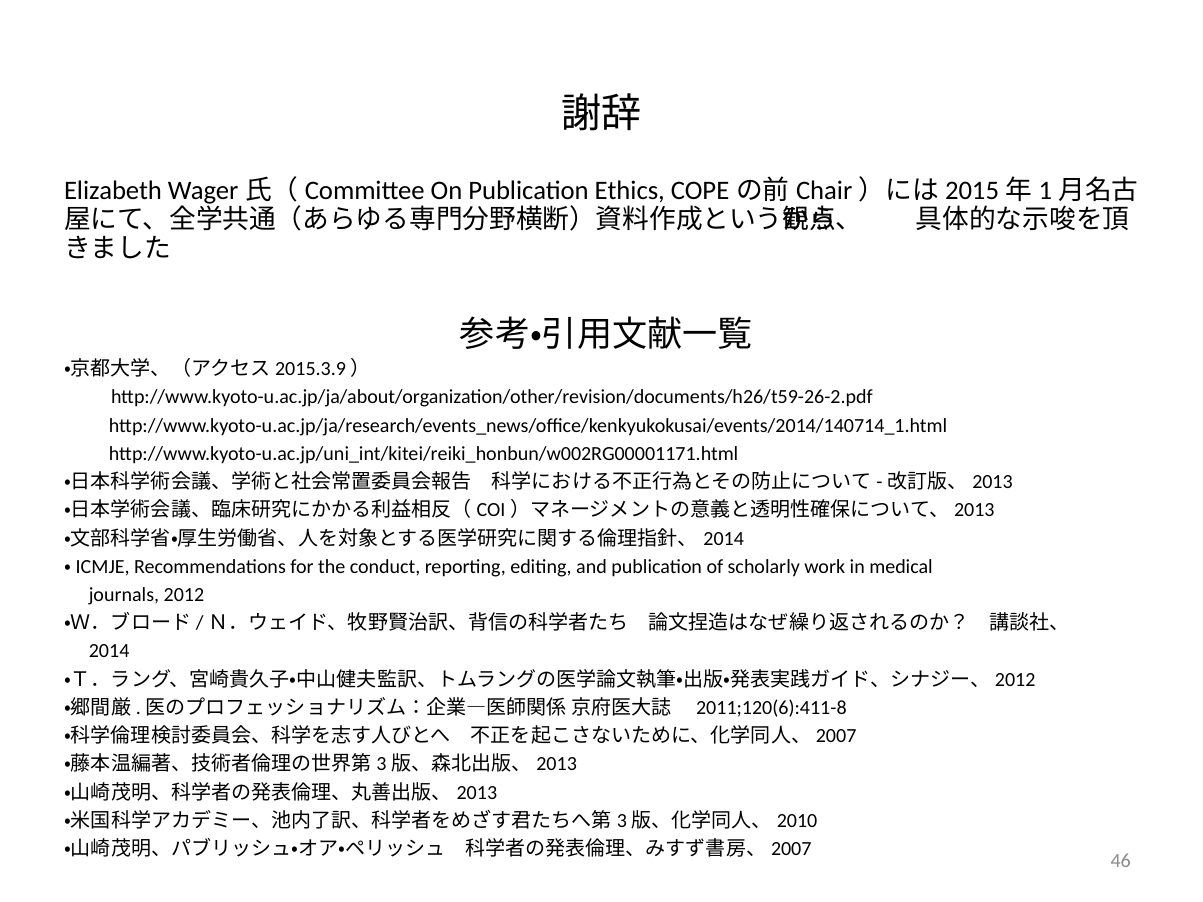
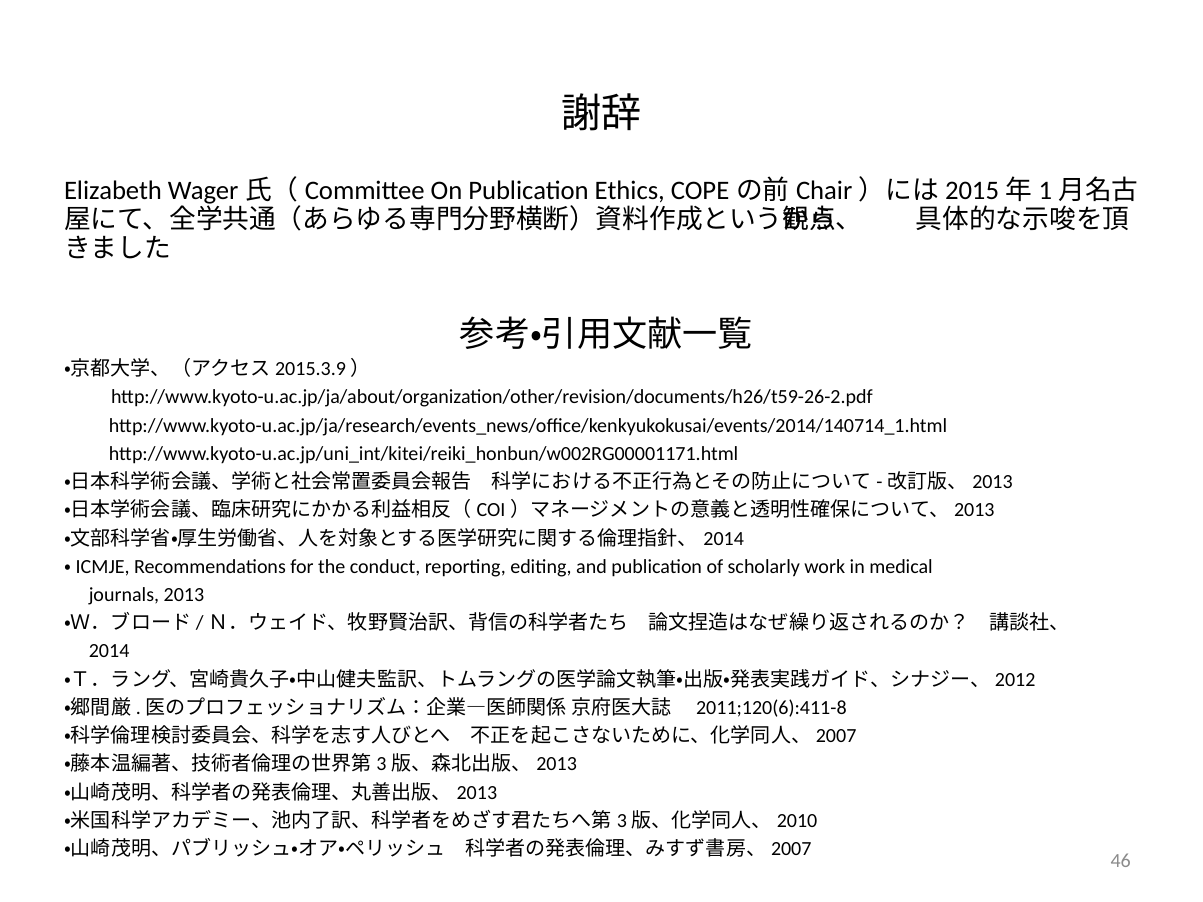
2012: 2012 -> 2013 (184, 595)
